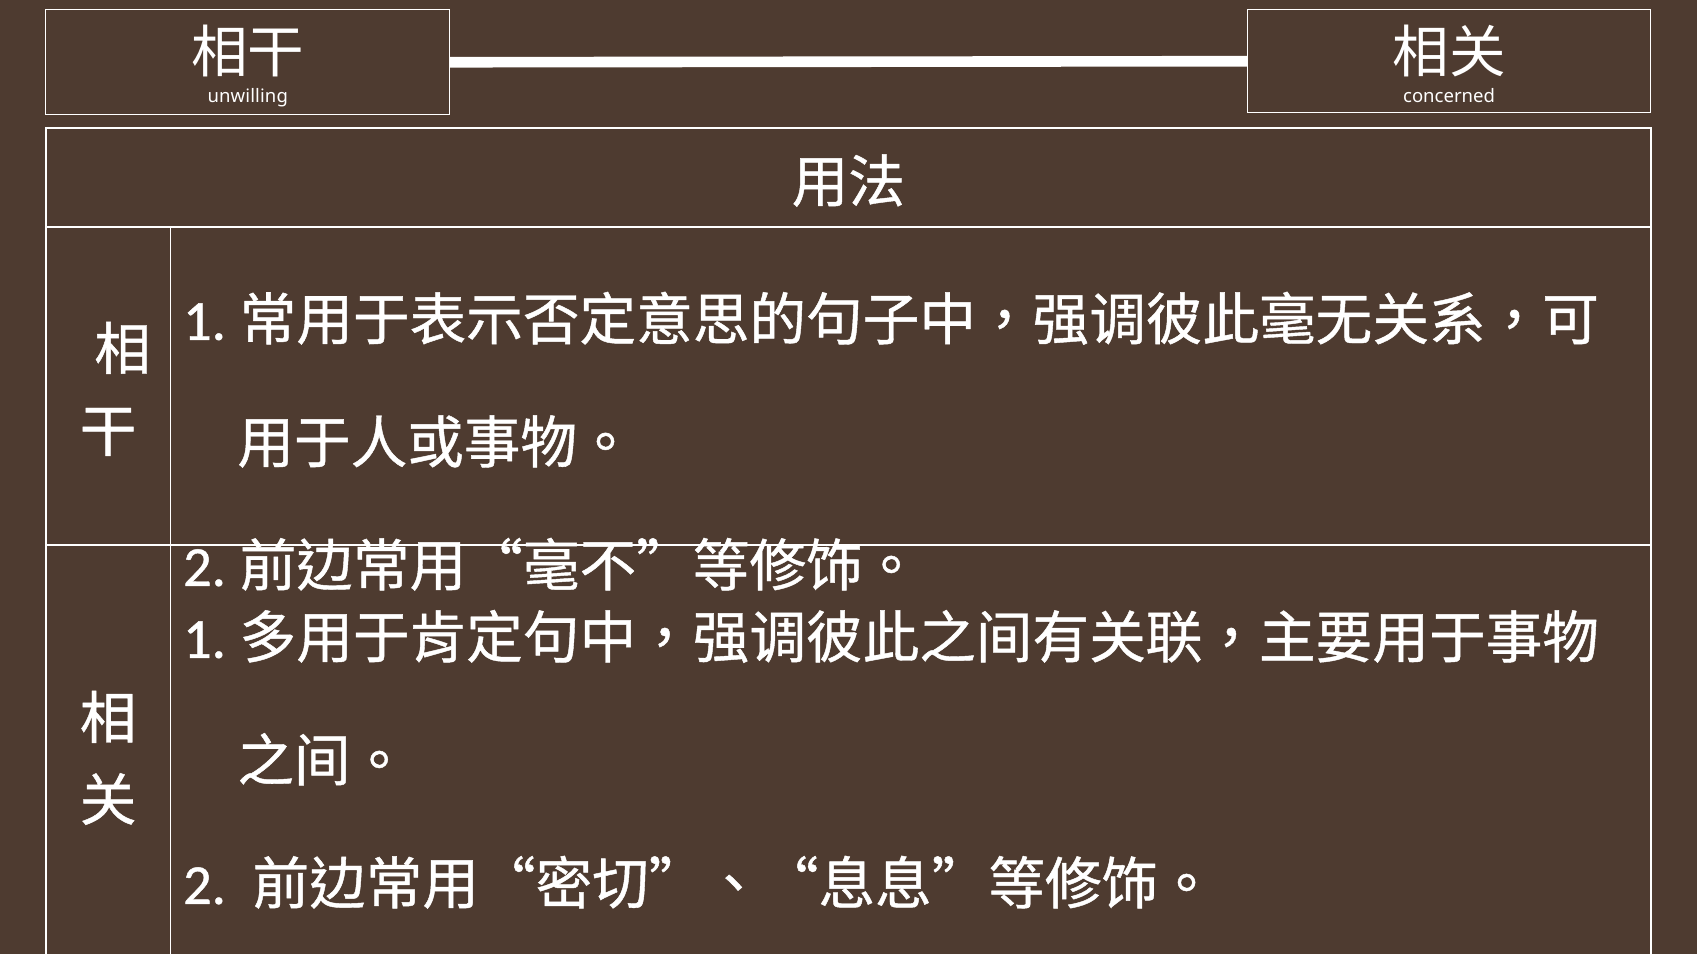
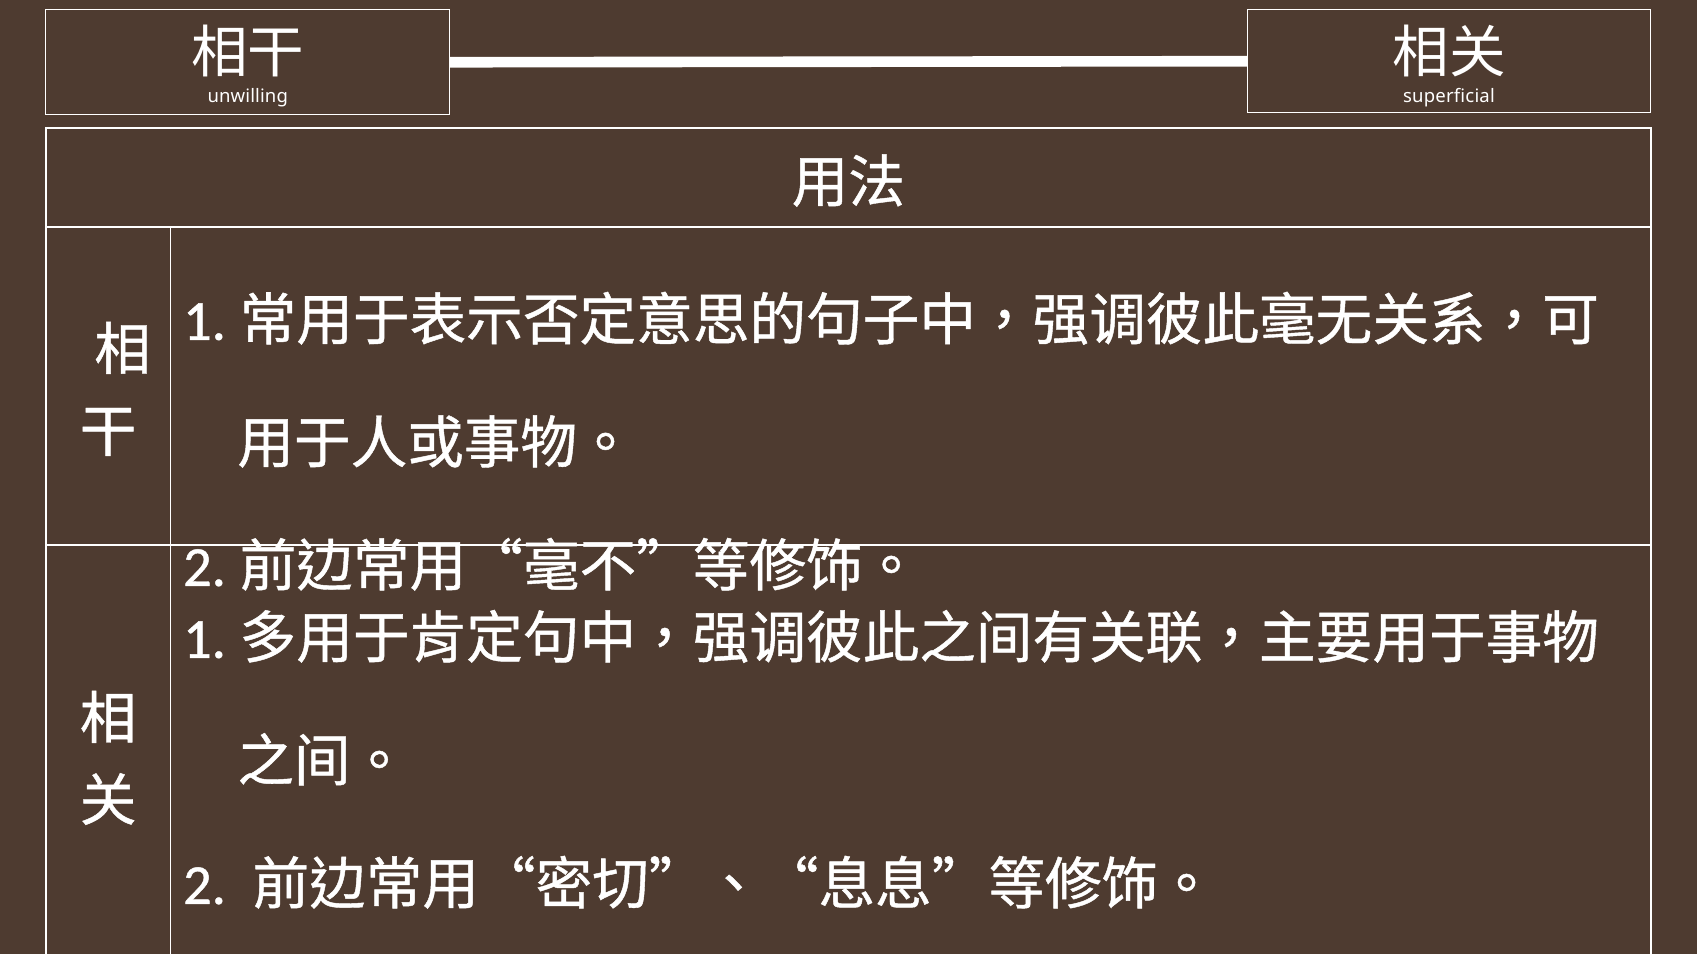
concerned: concerned -> superficial (1449, 97)
